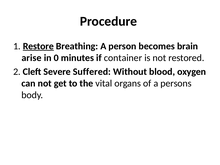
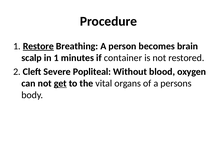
arise: arise -> scalp (32, 58)
in 0: 0 -> 1 (56, 58)
Suffered: Suffered -> Popliteal (92, 72)
get underline: none -> present (60, 83)
